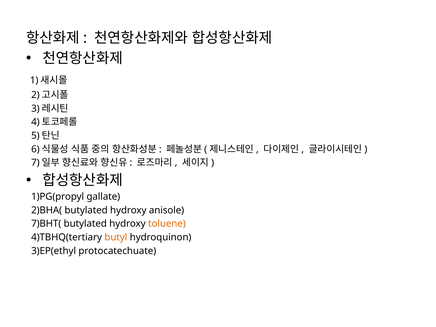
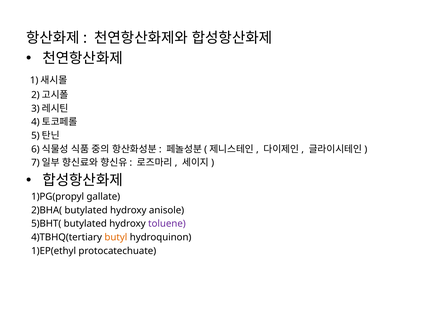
7)BHT(: 7)BHT( -> 5)BHT( (46, 224)
toluene colour: orange -> purple (167, 224)
3)EP(ethyl: 3)EP(ethyl -> 1)EP(ethyl (54, 251)
